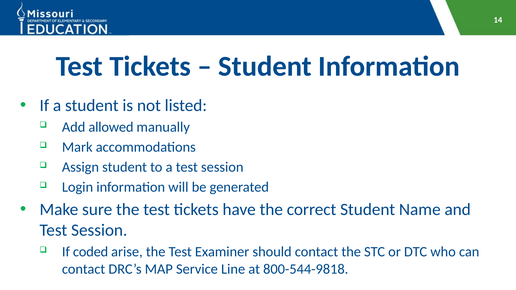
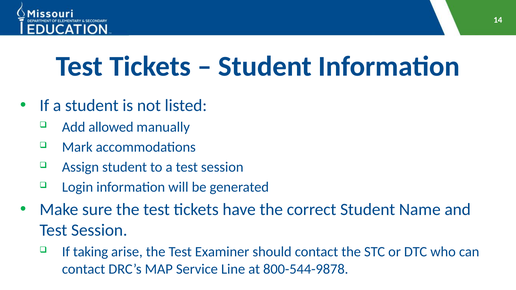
coded: coded -> taking (91, 252)
800-544-9818: 800-544-9818 -> 800-544-9878 (306, 269)
